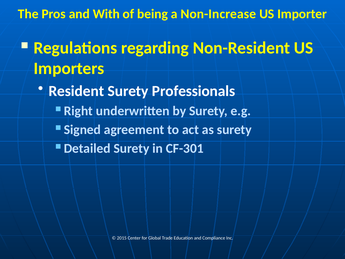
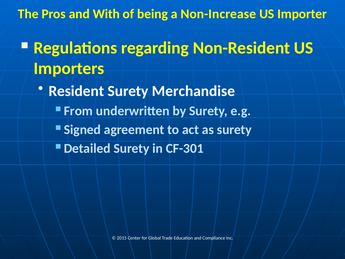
Professionals: Professionals -> Merchandise (193, 91)
Right: Right -> From (78, 111)
